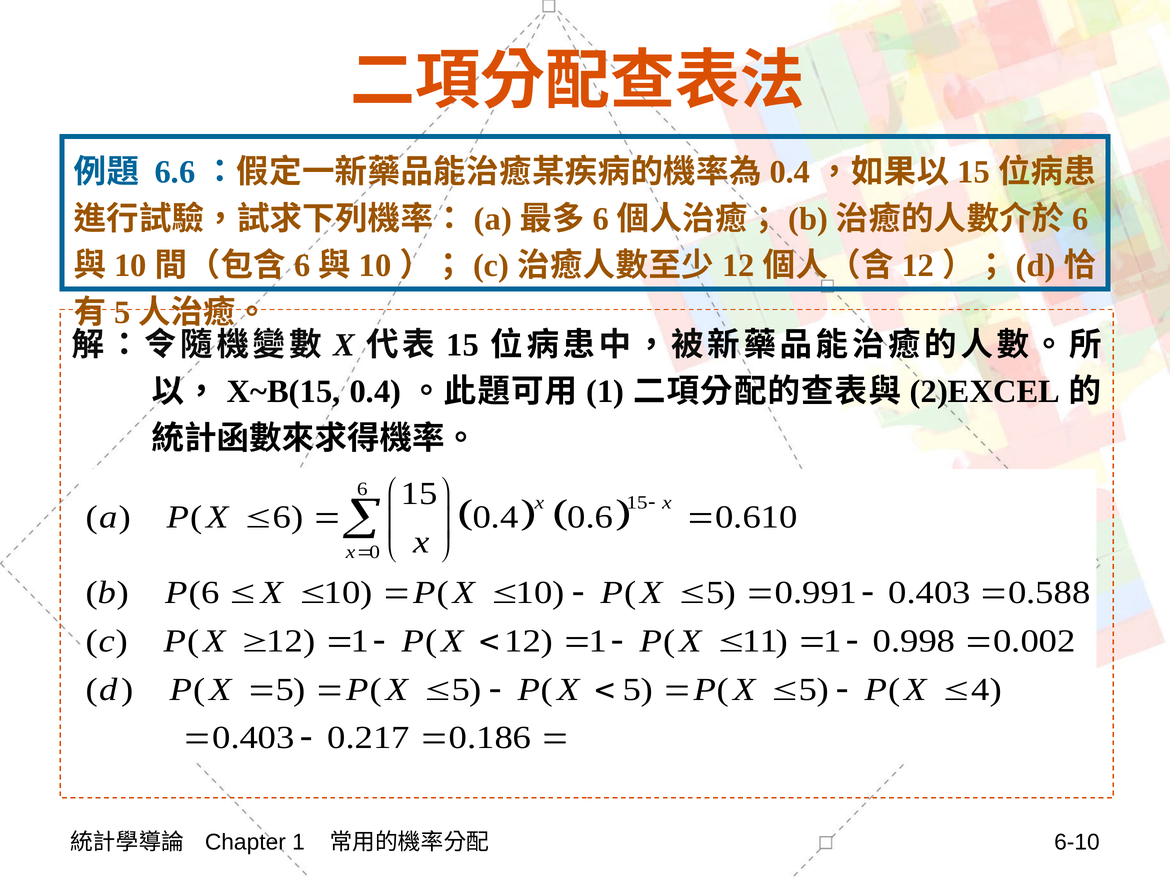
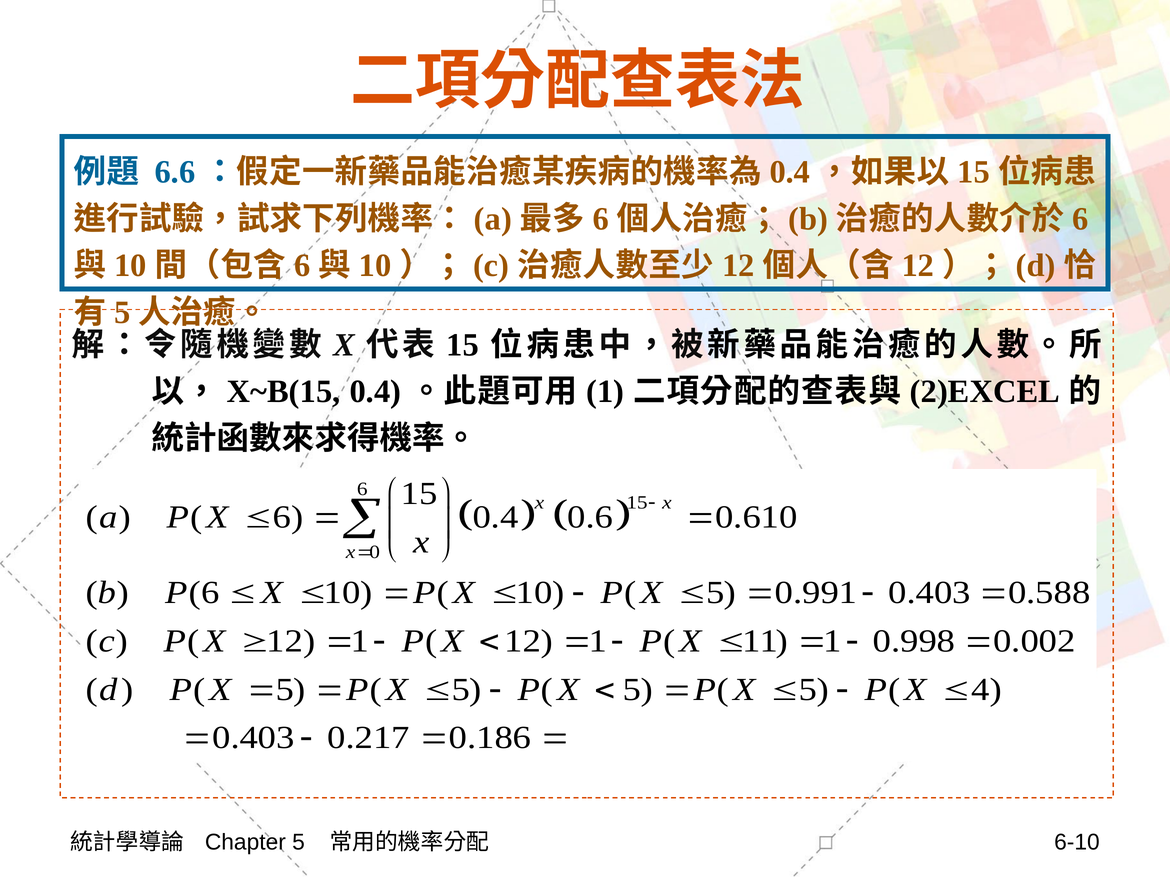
Chapter 1: 1 -> 5 (299, 842)
